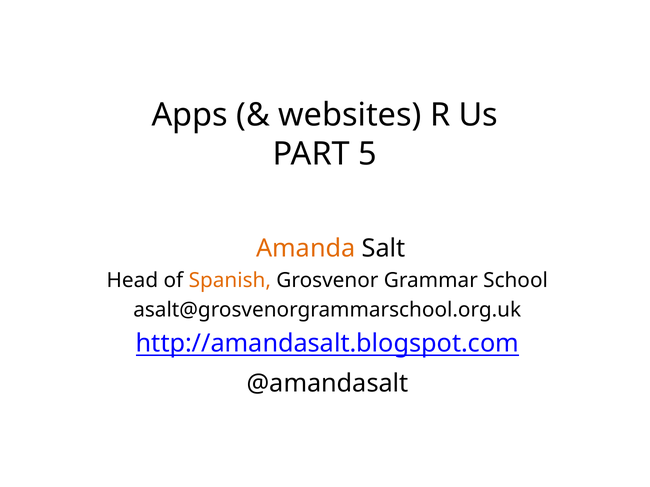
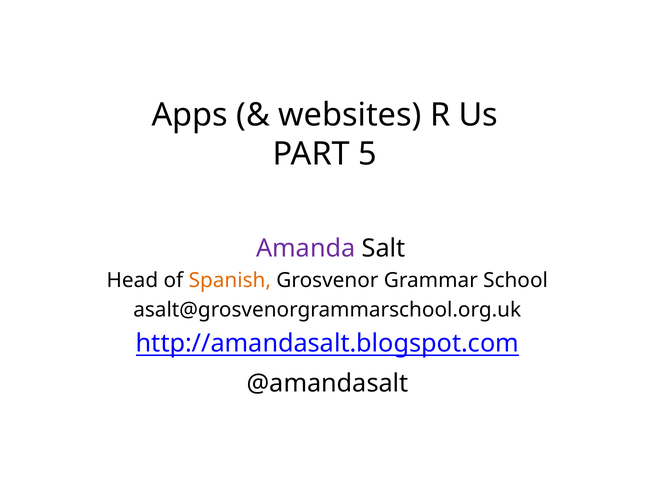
Amanda colour: orange -> purple (306, 249)
